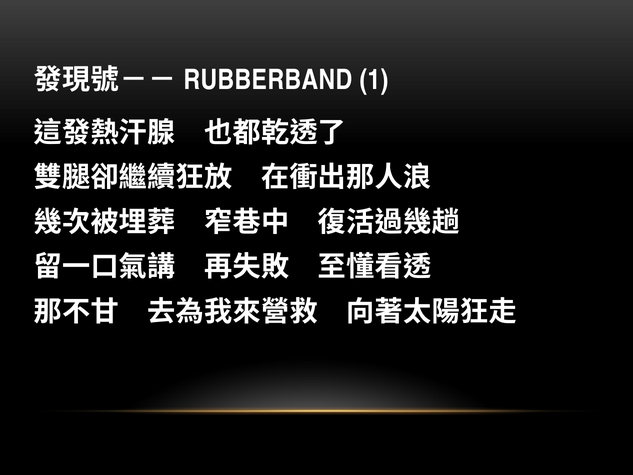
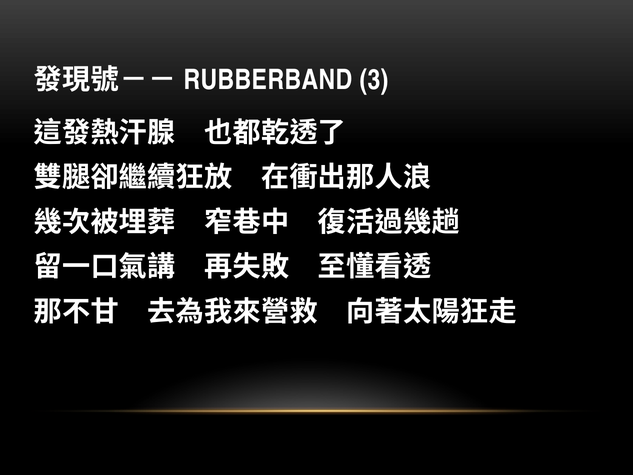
1: 1 -> 3 (374, 80)
